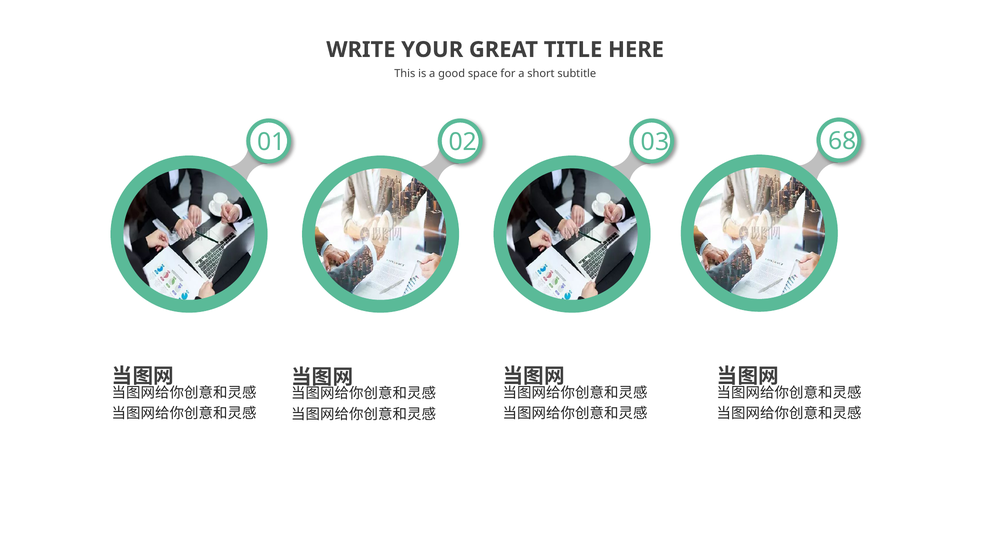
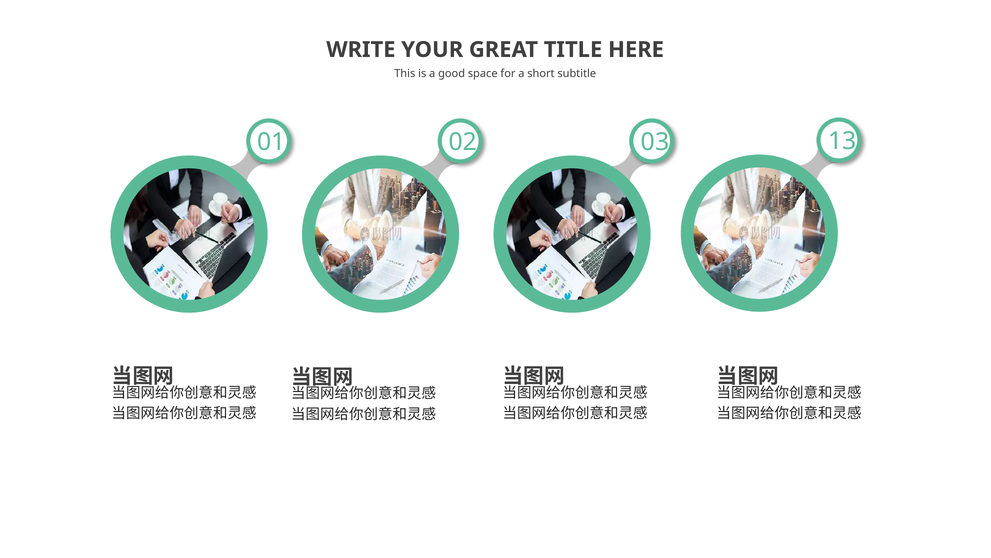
68: 68 -> 13 (842, 141)
